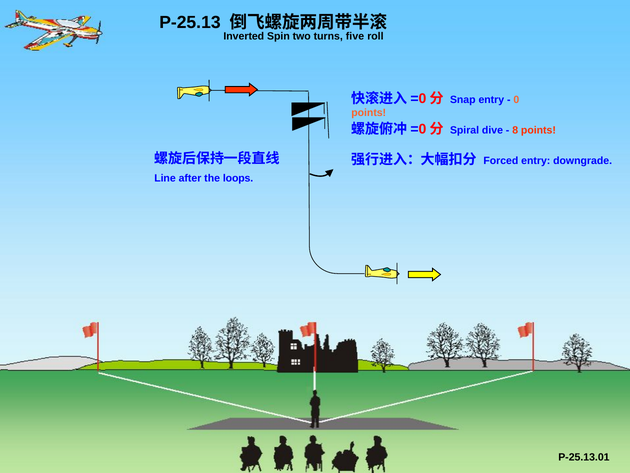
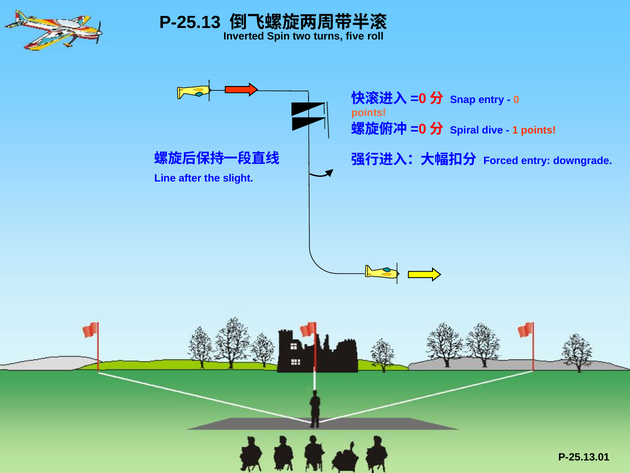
8: 8 -> 1 (515, 130)
loops: loops -> slight (238, 178)
